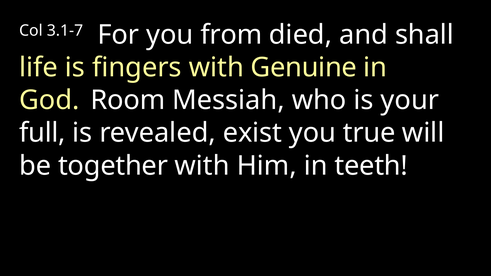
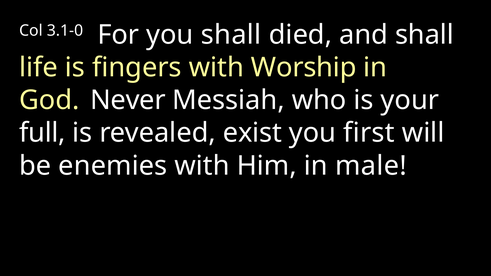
3.1-7: 3.1-7 -> 3.1-0 (65, 31)
you from: from -> shall (231, 35)
Genuine: Genuine -> Worship (304, 68)
Room: Room -> Never (128, 100)
true: true -> first (369, 133)
together: together -> enemies (113, 166)
teeth: teeth -> male (371, 166)
